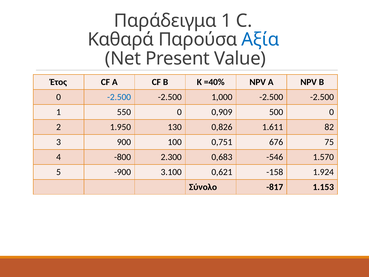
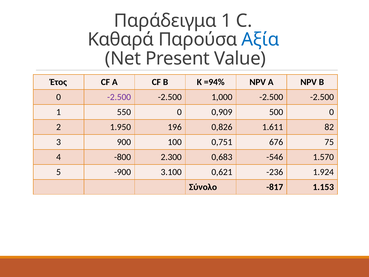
=40%: =40% -> =94% (214, 82)
-2.500 colour: blue -> purple (119, 97)
130: 130 -> 196 (175, 127)
-158: -158 -> -236 (275, 172)
